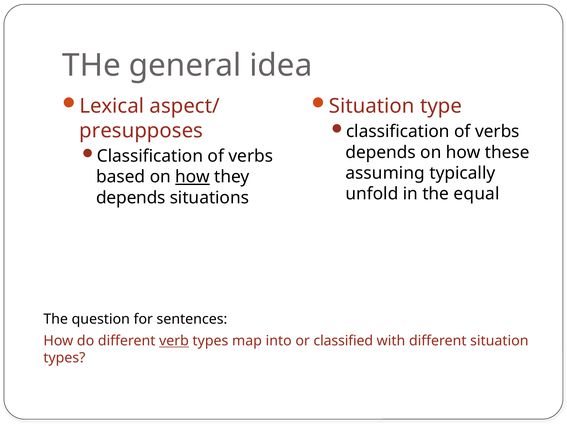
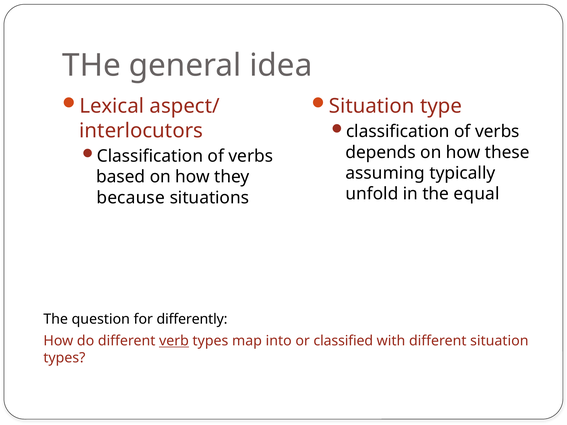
presupposes: presupposes -> interlocutors (141, 131)
how underline: present -> none (193, 177)
depends: depends -> because (131, 198)
sentences: sentences -> differently (192, 319)
